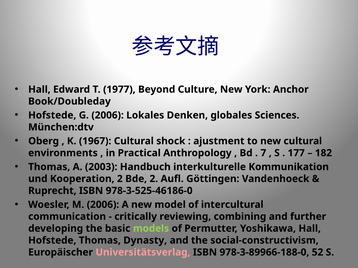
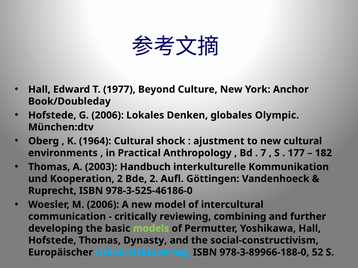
Sciences: Sciences -> Olympic (277, 115)
1967: 1967 -> 1964 (95, 141)
Universitätsverlag colour: pink -> light blue (143, 253)
